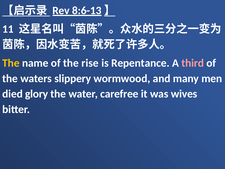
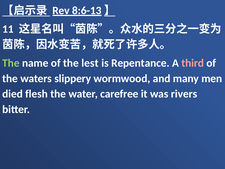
The colour: yellow -> light green (11, 63)
rise: rise -> lest (90, 63)
glory: glory -> flesh (37, 94)
wives: wives -> rivers (184, 94)
